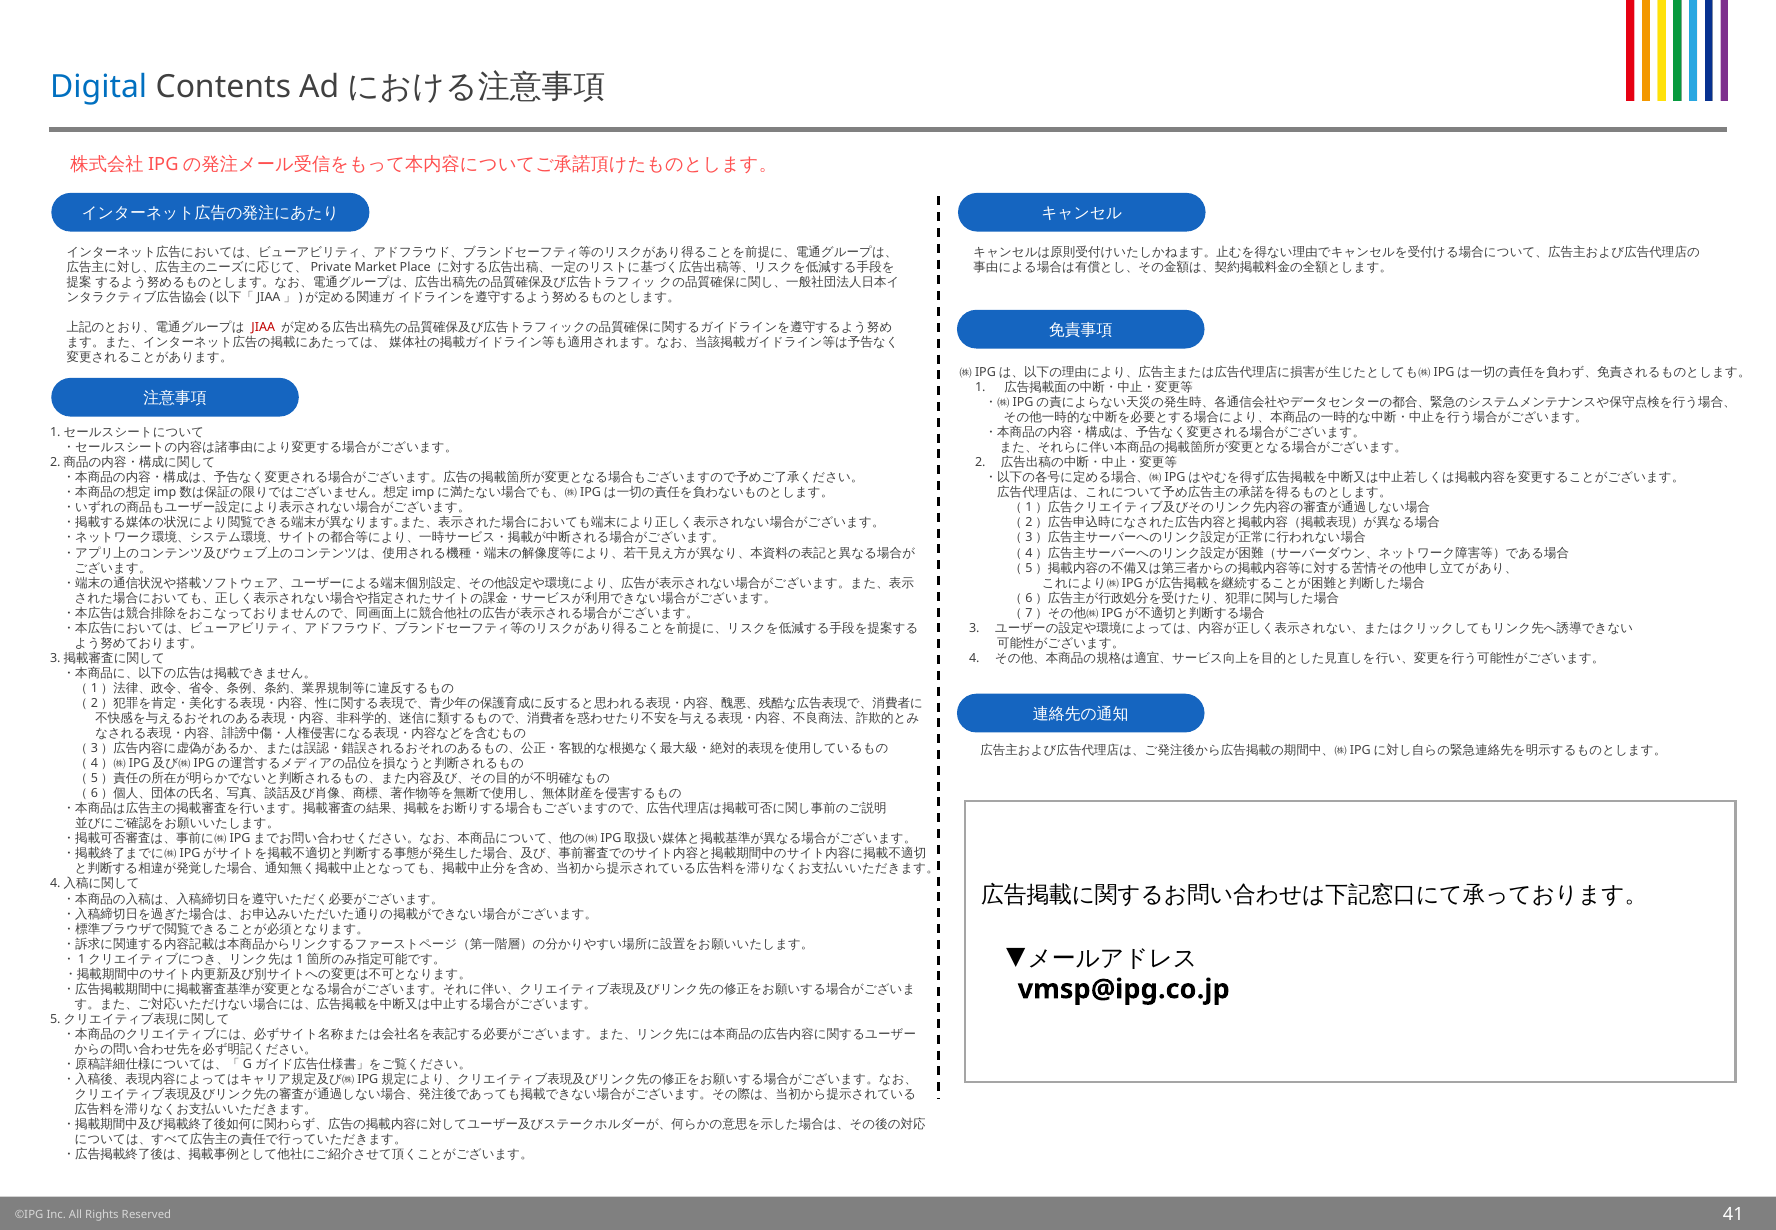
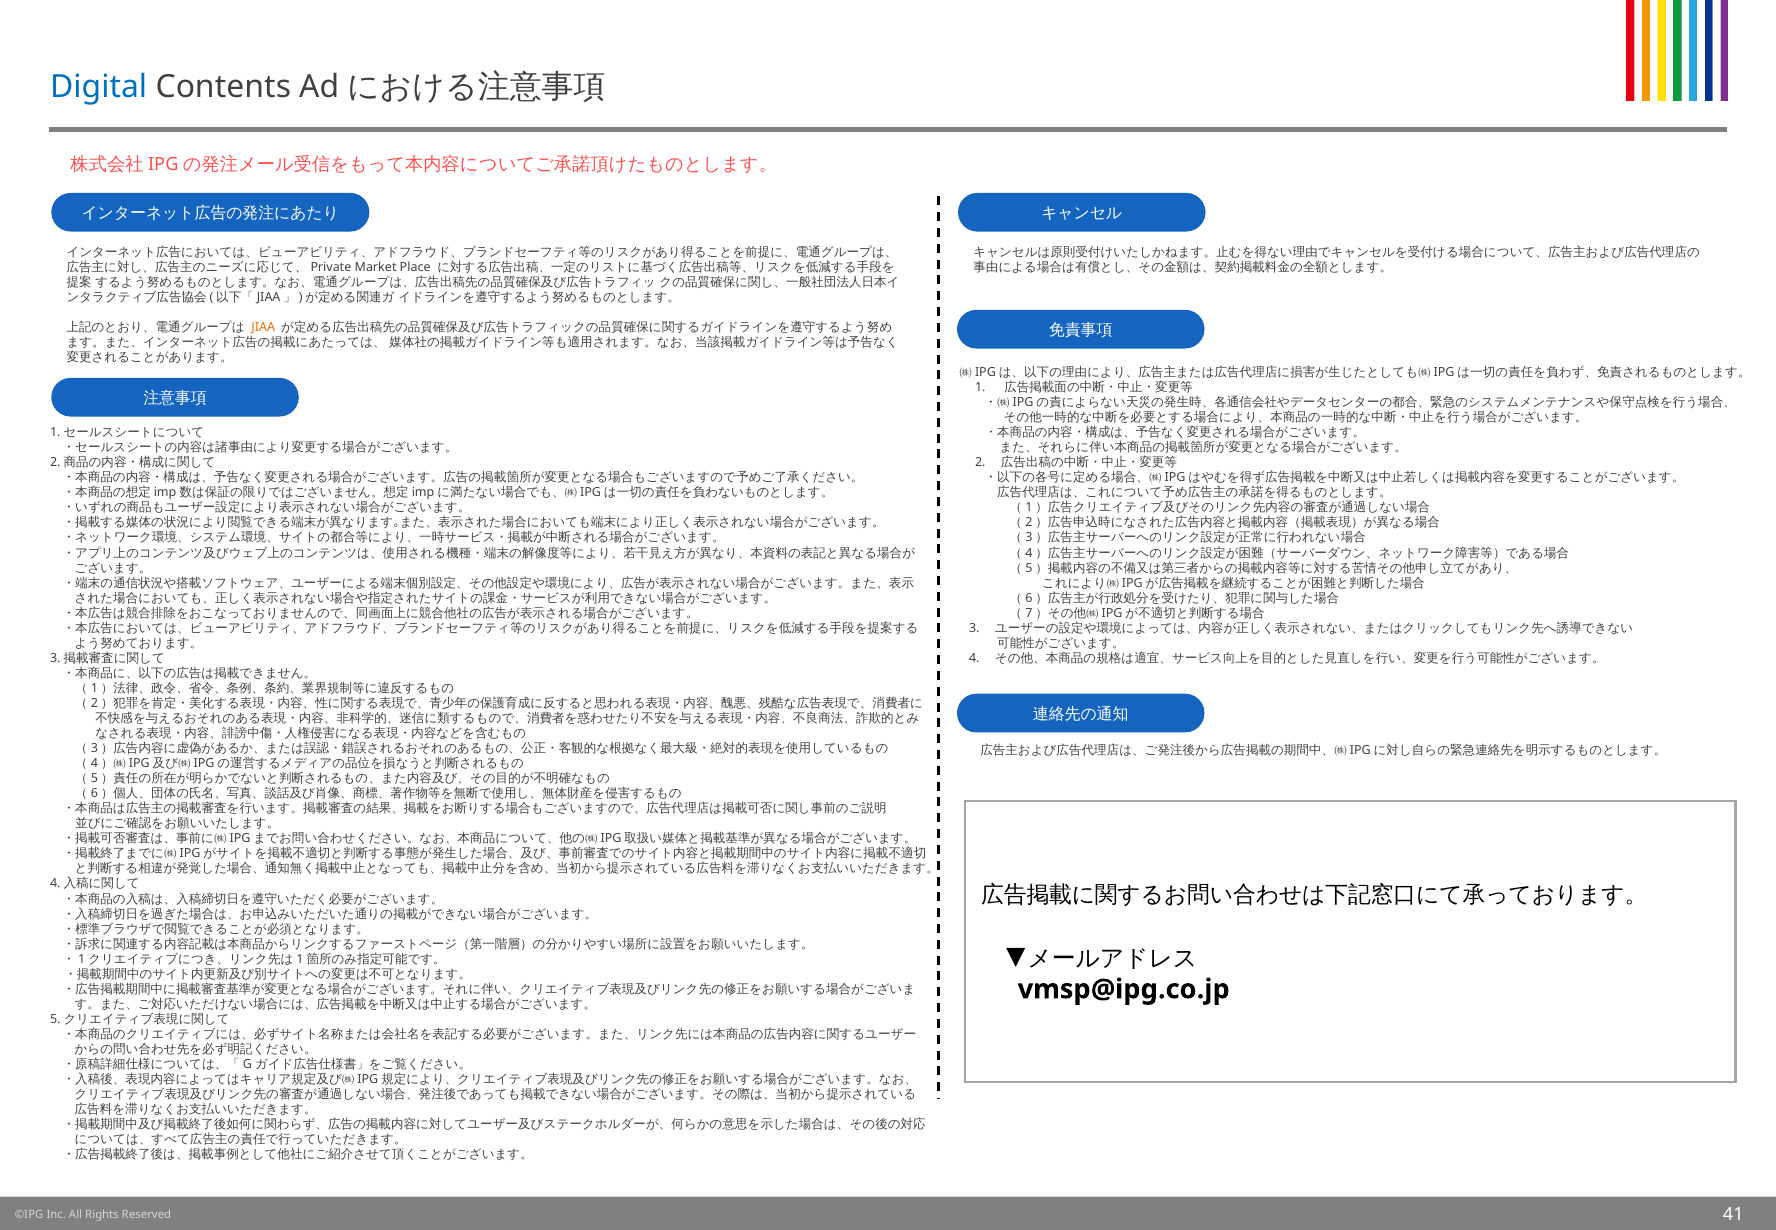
JIAA colour: red -> orange (263, 327)
